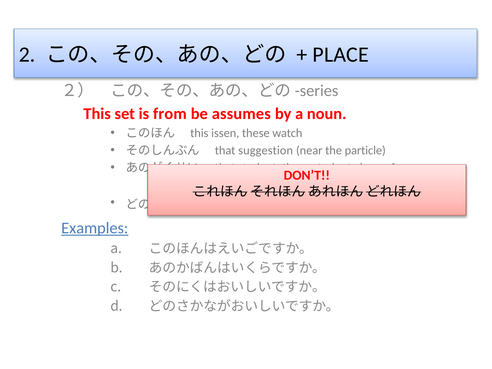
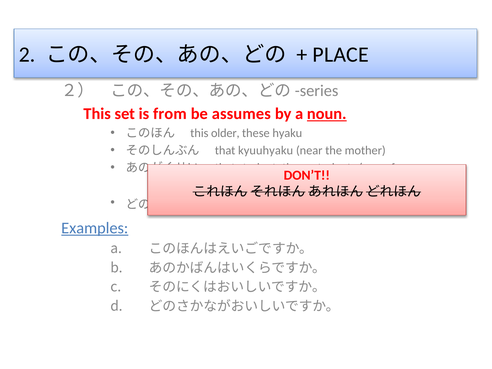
noun underline: none -> present (327, 114)
issen: issen -> older (225, 133)
watch: watch -> hyaku (287, 133)
suggestion: suggestion -> kyuuhyaku (266, 150)
particle: particle -> mother (365, 150)
